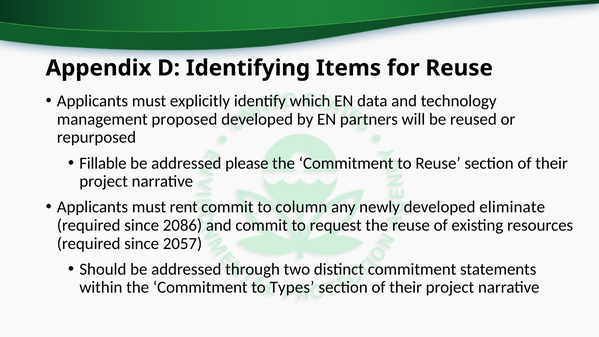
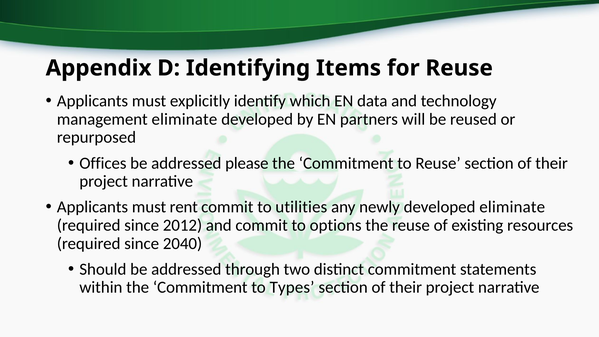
management proposed: proposed -> eliminate (184, 119)
Fillable: Fillable -> Offices (103, 163)
column: column -> utilities (301, 207)
2086: 2086 -> 2012 (182, 225)
request: request -> options (336, 225)
2057: 2057 -> 2040 (182, 243)
